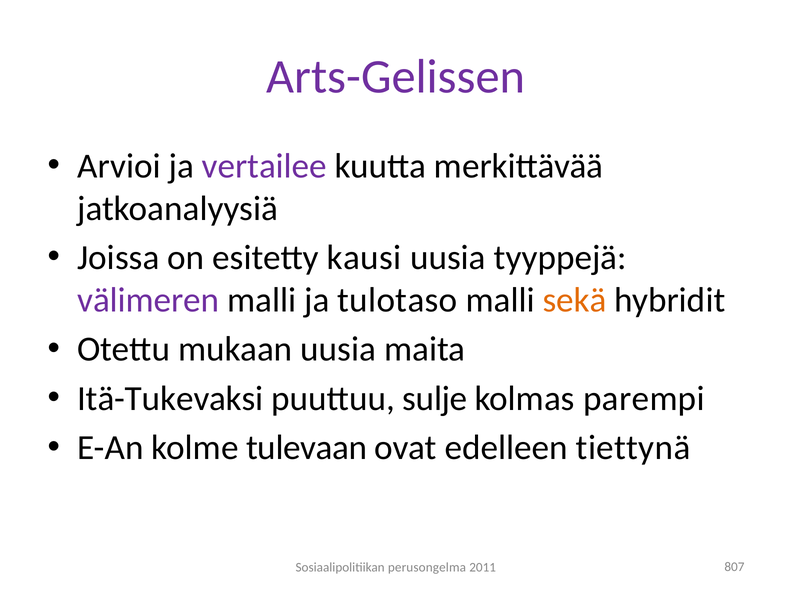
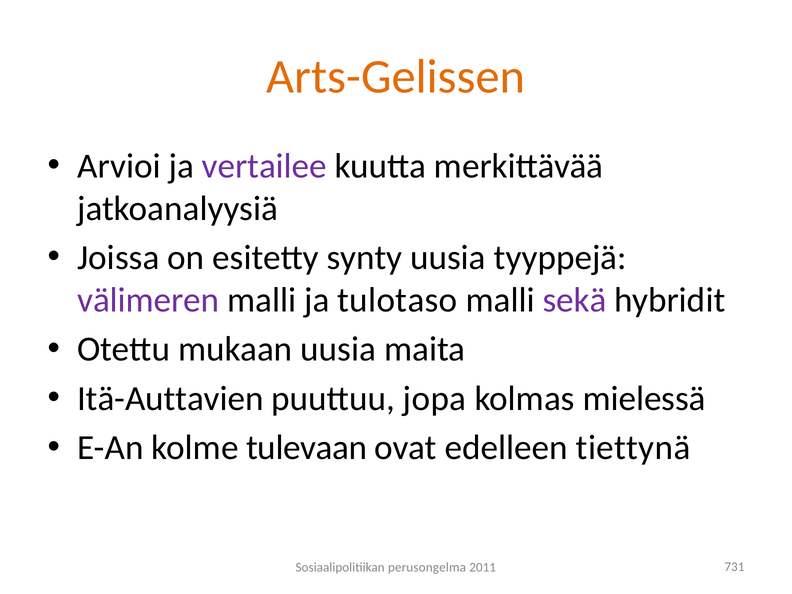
Arts-Gelissen colour: purple -> orange (396, 77)
kausi: kausi -> synty (364, 258)
sekä colour: orange -> purple (575, 300)
Itä-Tukevaksi: Itä-Tukevaksi -> Itä-Auttavien (170, 399)
sulje: sulje -> jopa (435, 399)
parempi: parempi -> mielessä (644, 399)
807: 807 -> 731 (734, 567)
